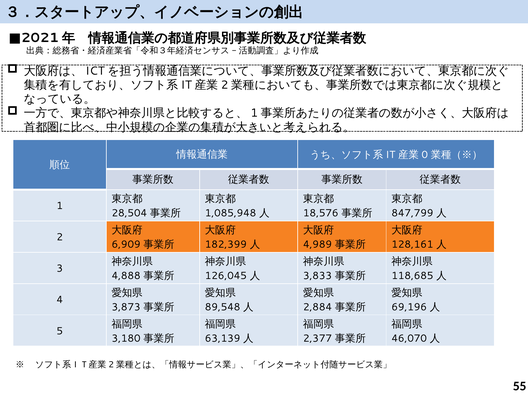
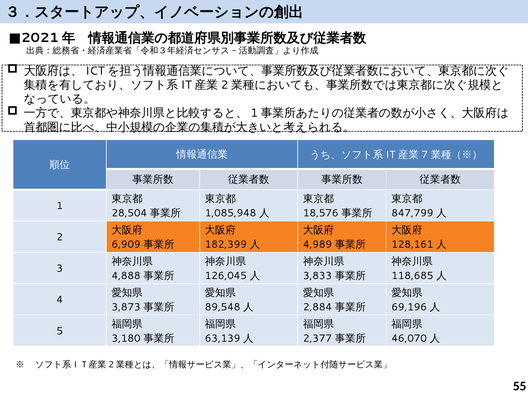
0: 0 -> 7 (425, 155)
